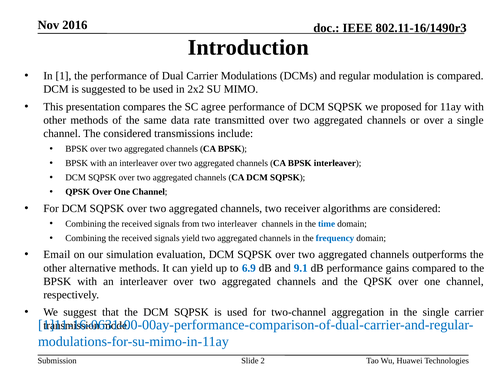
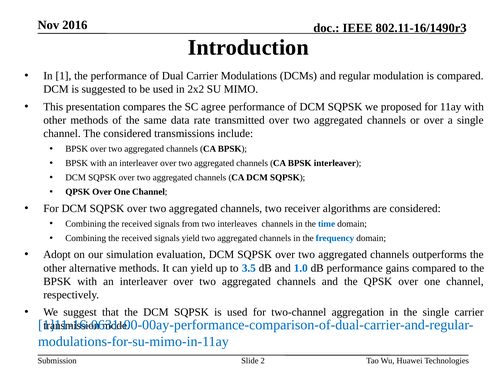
two interleaver: interleaver -> interleaves (237, 224)
Email: Email -> Adopt (57, 255)
6.9: 6.9 -> 3.5 (249, 268)
9.1: 9.1 -> 1.0 (301, 268)
